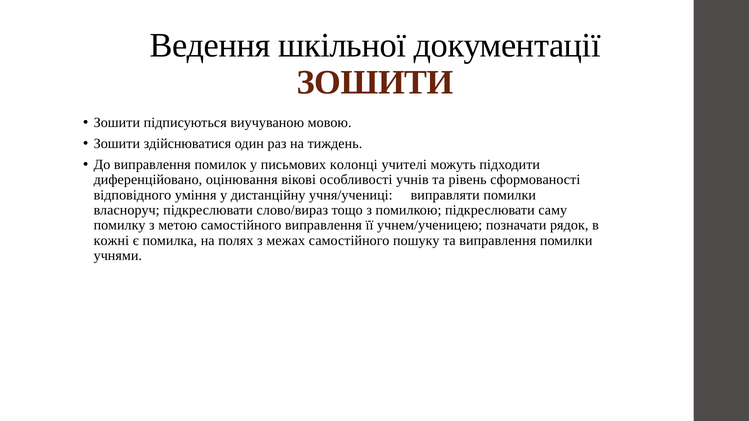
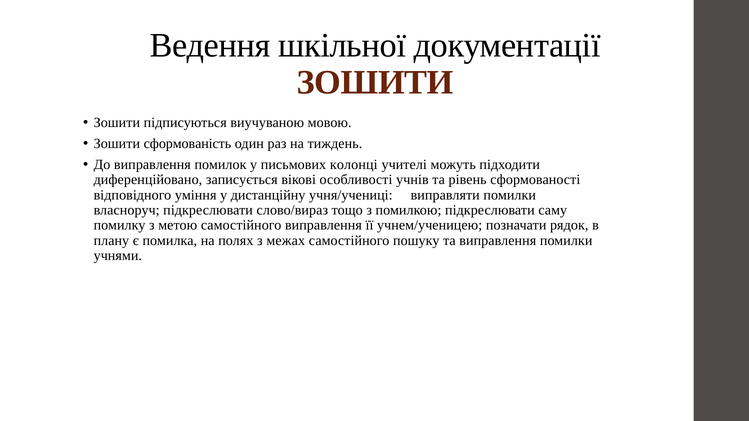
здійснюватися: здійснюватися -> сформованість (187, 144)
оцінювання: оцінювання -> записується (242, 180)
кожні: кожні -> плану (111, 241)
